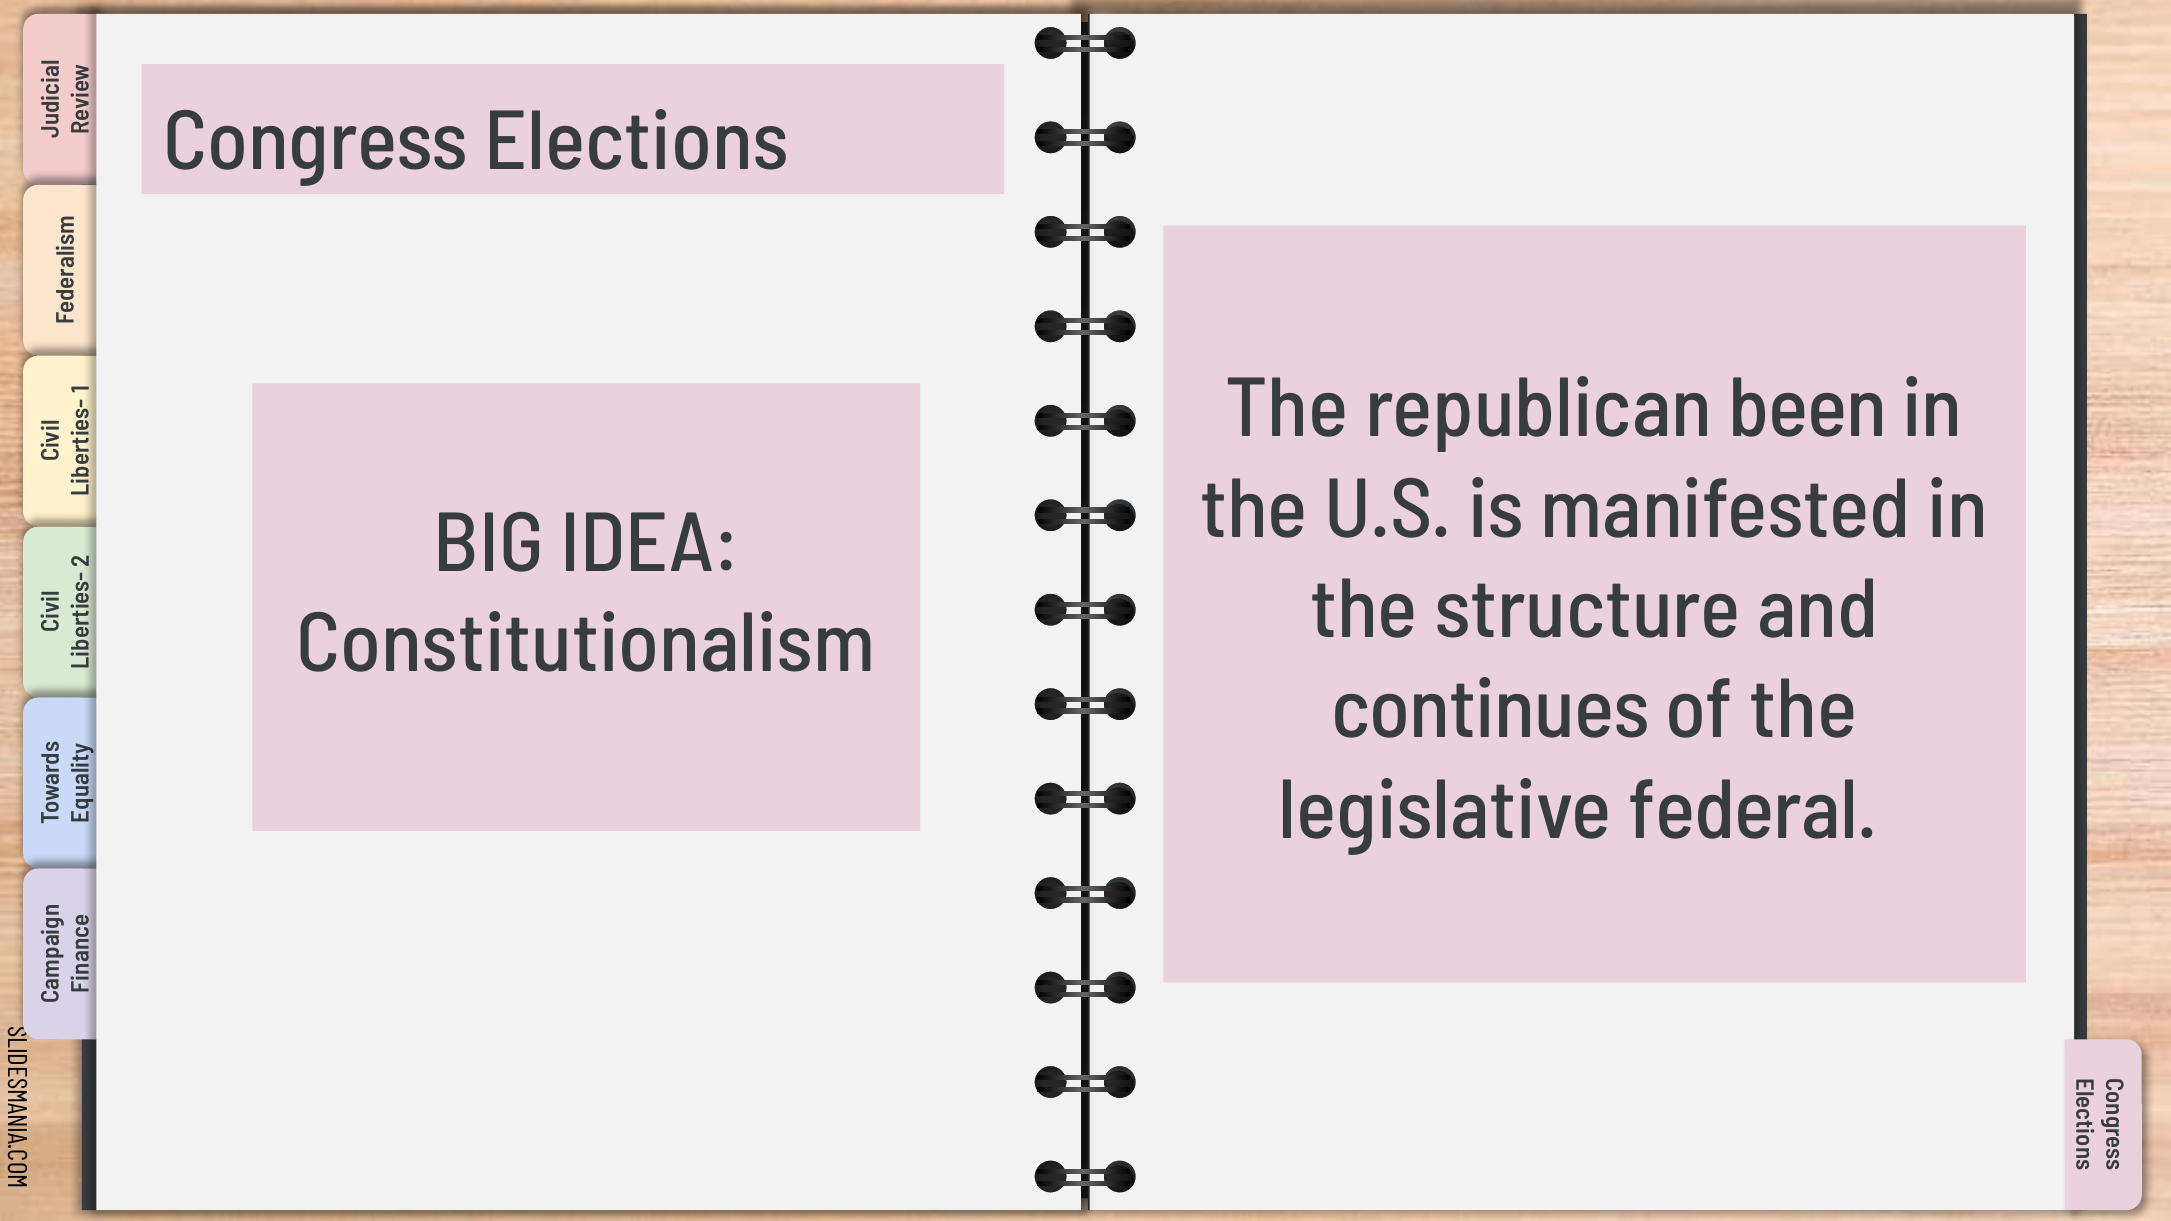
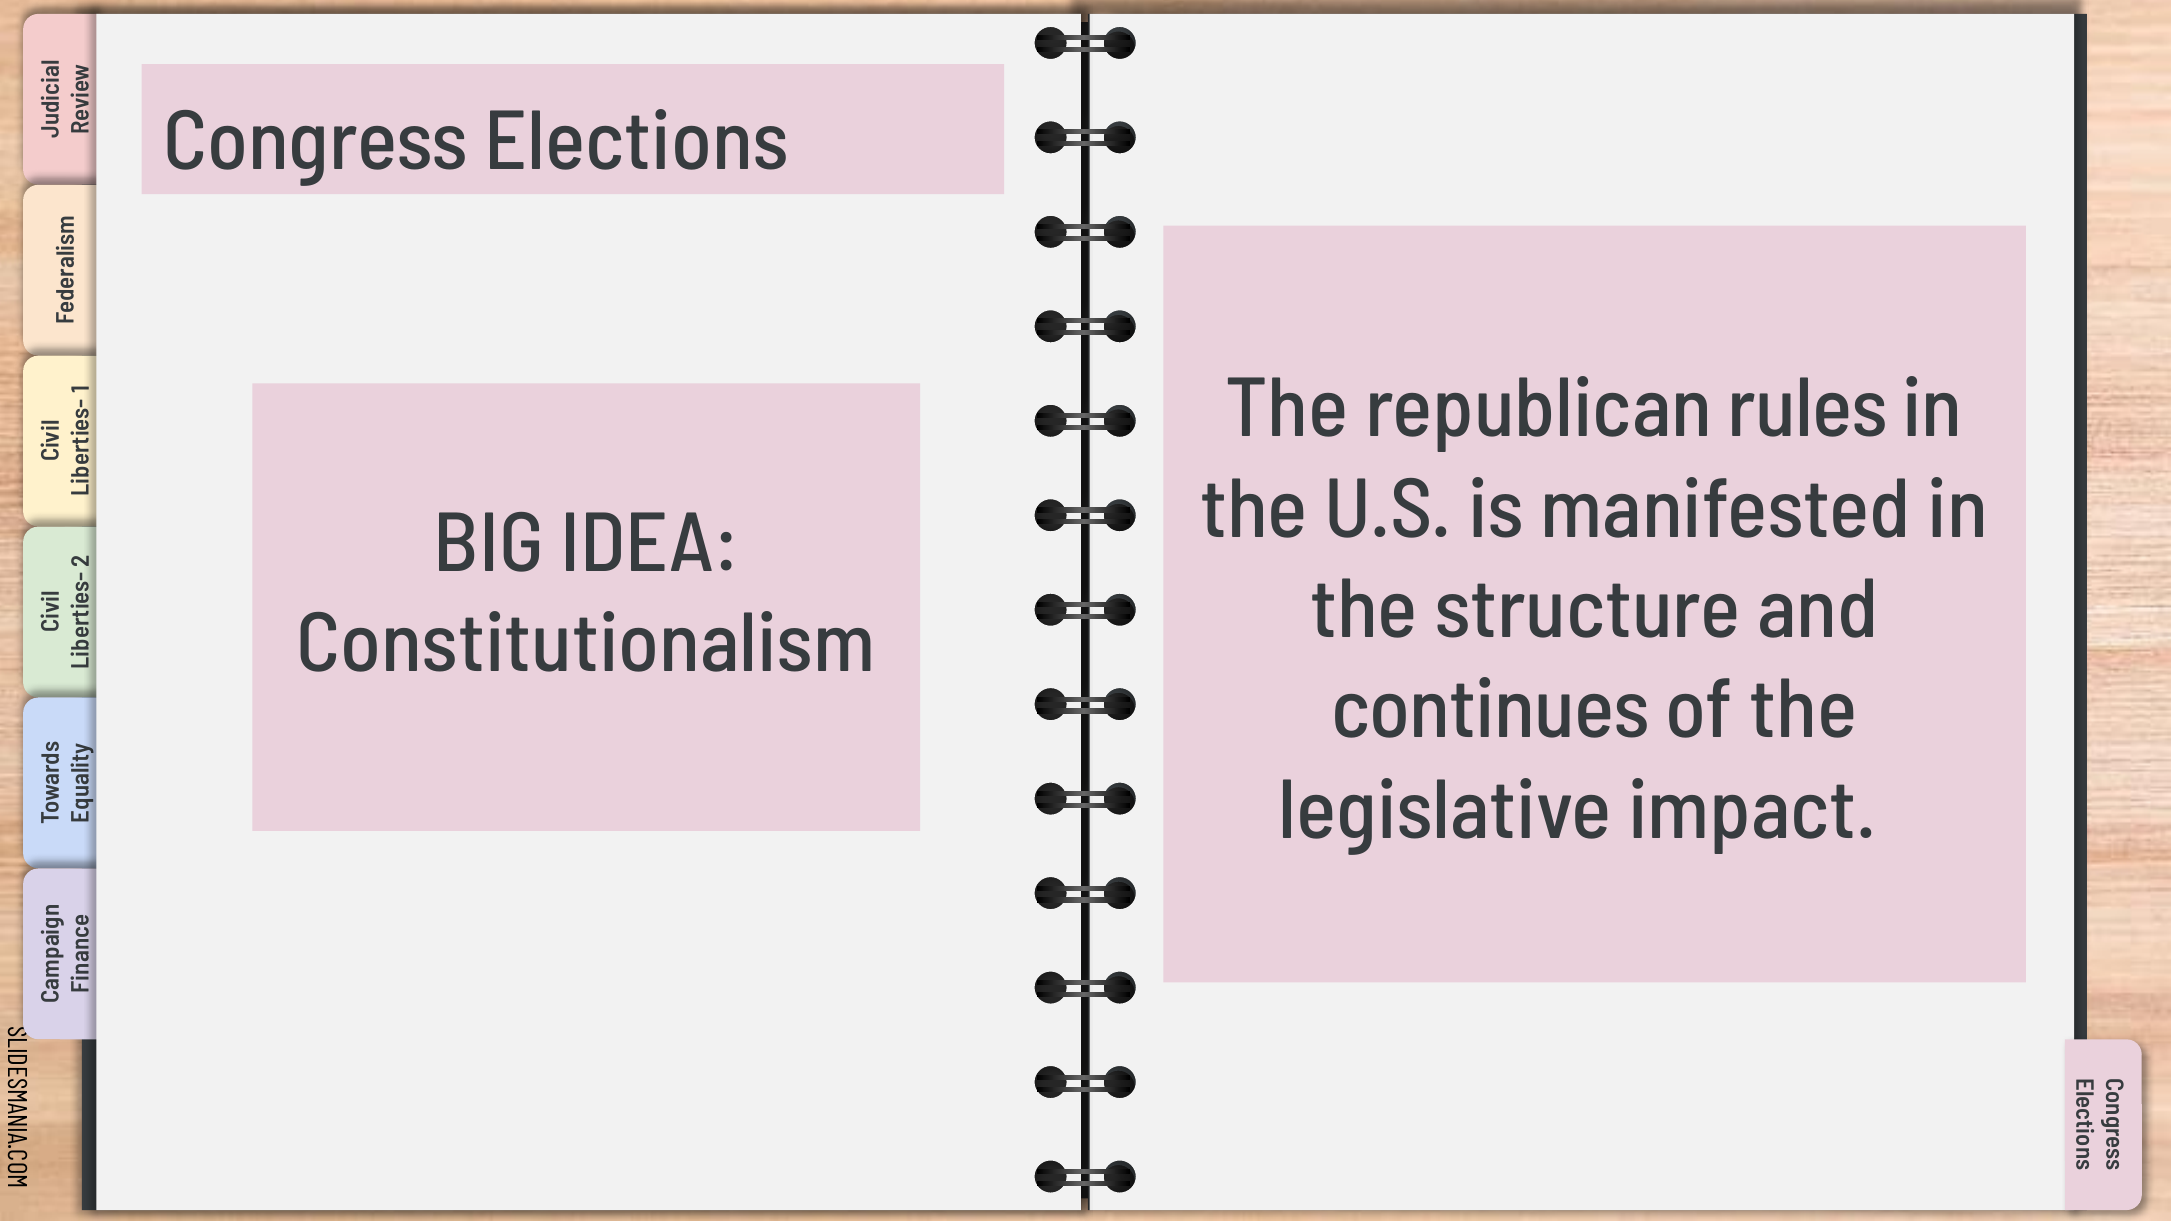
been: been -> rules (1808, 409)
federal: federal -> impact (1753, 811)
